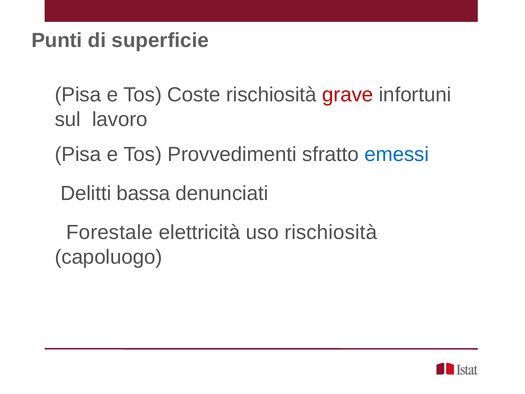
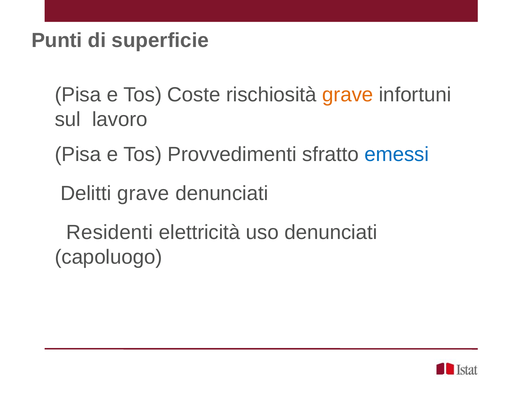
grave colour: red -> orange (348, 95)
Delitti bassa: bassa -> grave (143, 193)
Forestale: Forestale -> Residenti (110, 232)
uso rischiosità: rischiosità -> denunciati (331, 232)
